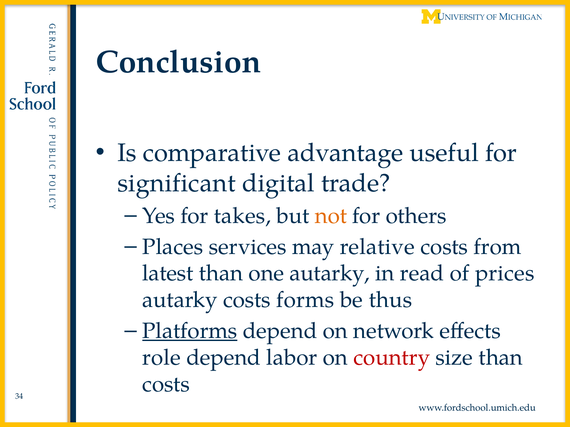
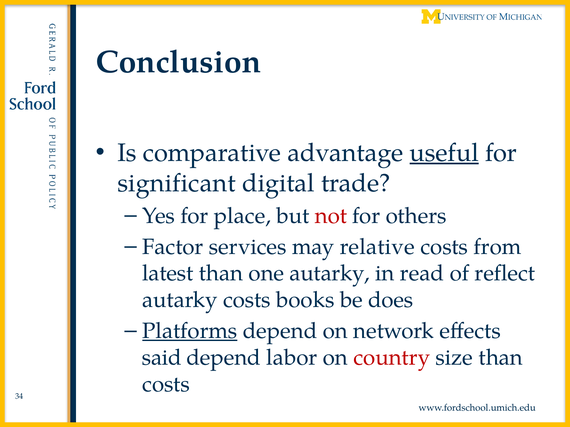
useful underline: none -> present (444, 153)
takes: takes -> place (242, 216)
not colour: orange -> red (331, 216)
Places: Places -> Factor (173, 247)
prices: prices -> reflect (505, 274)
forms: forms -> books (305, 300)
thus: thus -> does (391, 300)
role: role -> said (162, 358)
